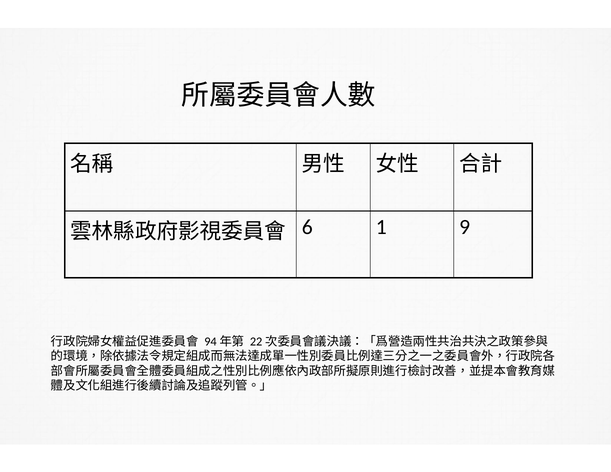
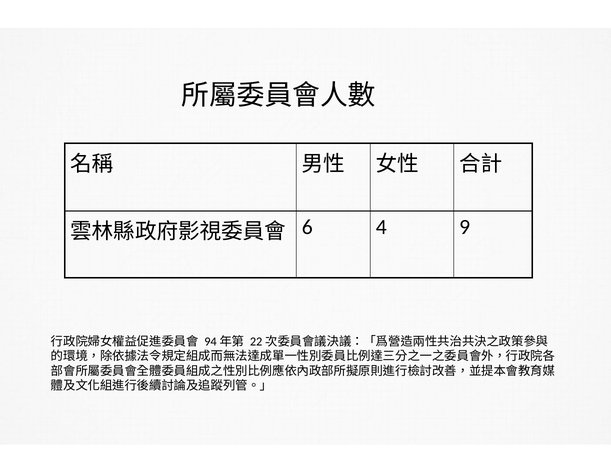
1: 1 -> 4 (381, 227)
